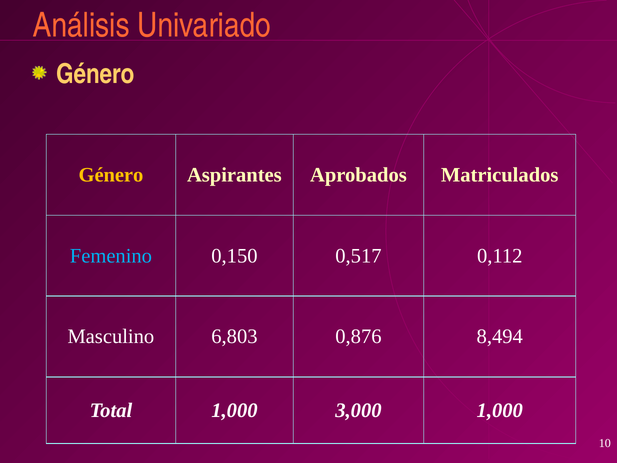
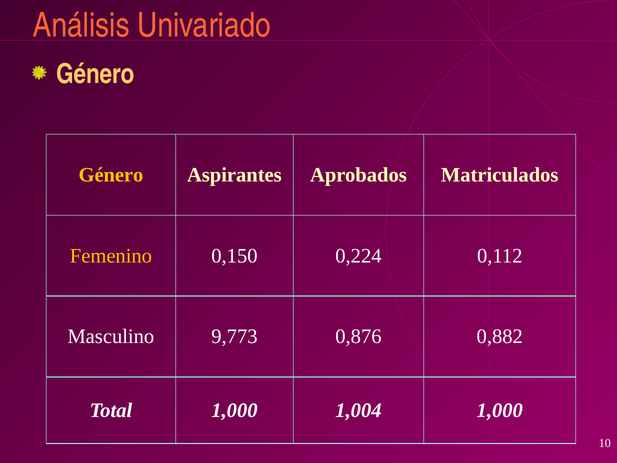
Femenino colour: light blue -> yellow (111, 256)
0,517: 0,517 -> 0,224 (358, 256)
6,803: 6,803 -> 9,773 (234, 336)
8,494: 8,494 -> 0,882 (500, 336)
3,000: 3,000 -> 1,004 (358, 410)
